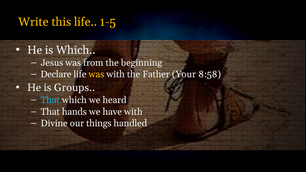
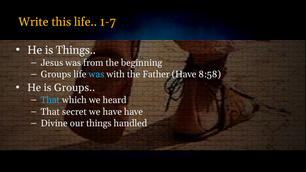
1-5: 1-5 -> 1-7 (108, 22)
is Which: Which -> Things (76, 50)
Declare: Declare -> Groups (56, 74)
was colour: yellow -> light blue (96, 74)
Father Your: Your -> Have (184, 74)
hands: hands -> secret (74, 112)
have with: with -> have (133, 112)
